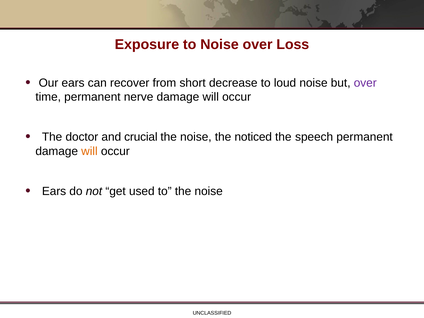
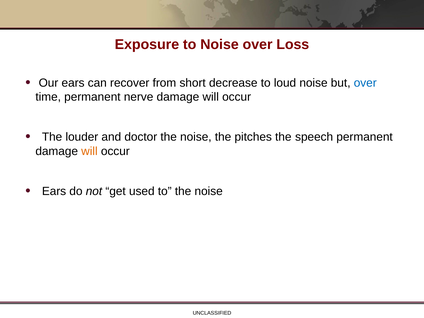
over colour: purple -> blue (365, 83)
doctor: doctor -> louder (82, 137)
crucial: crucial -> doctor (141, 137)
noticed: noticed -> pitches (253, 137)
